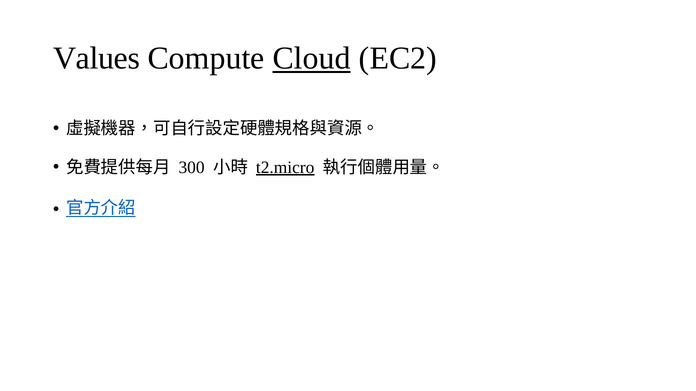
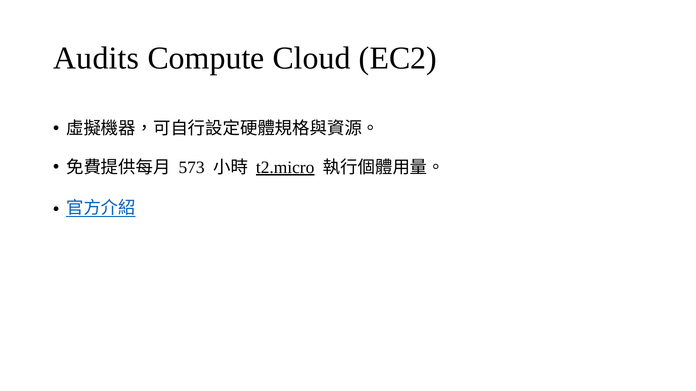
Values: Values -> Audits (96, 58)
Cloud underline: present -> none (312, 58)
300: 300 -> 573 (192, 168)
